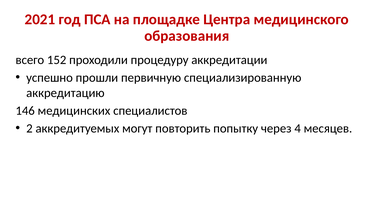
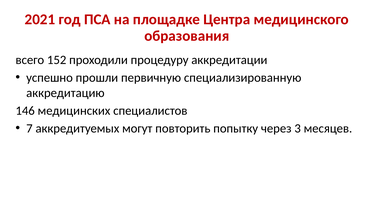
2: 2 -> 7 (29, 128)
4: 4 -> 3 (298, 128)
